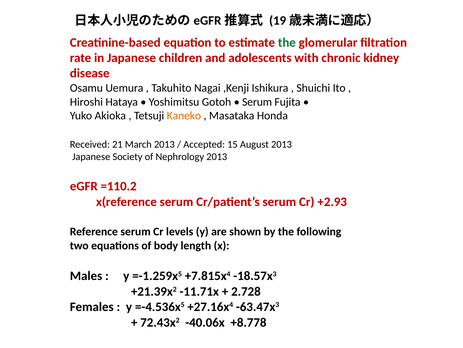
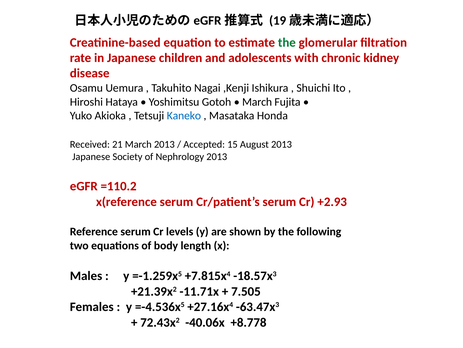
Serum: Serum -> March (257, 102)
Kaneko colour: orange -> blue (184, 116)
2.728: 2.728 -> 7.505 (246, 291)
